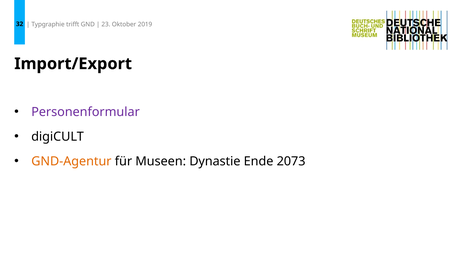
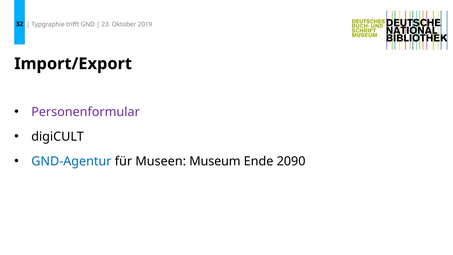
GND-Agentur colour: orange -> blue (71, 161)
Dynastie: Dynastie -> Museum (215, 161)
2073: 2073 -> 2090 (291, 161)
